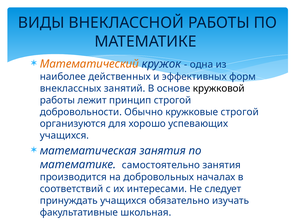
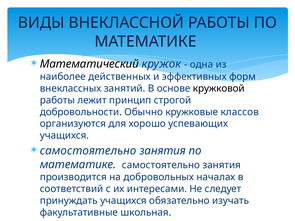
Математический colour: orange -> black (89, 64)
кружковые строгой: строгой -> классов (240, 112)
математическая: математическая -> самостоятельно (88, 151)
